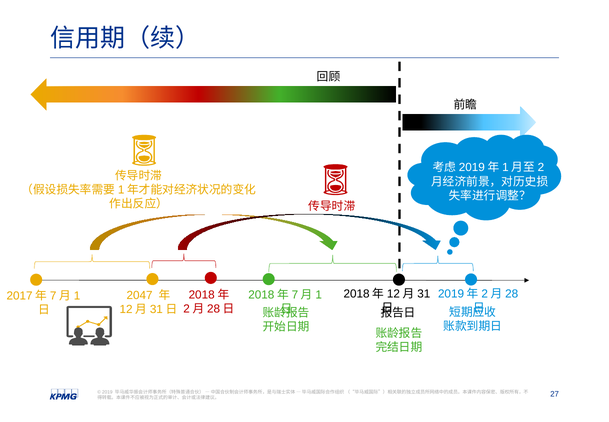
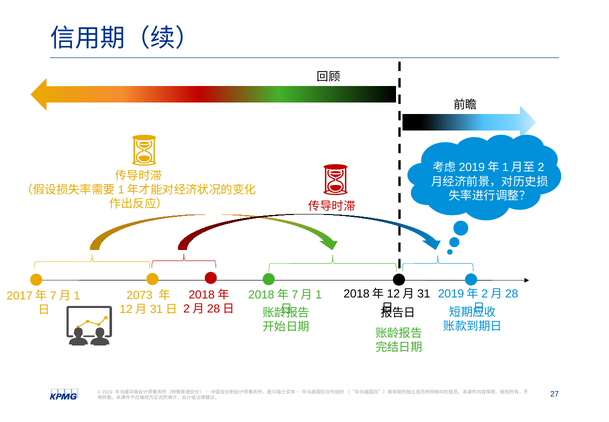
2047: 2047 -> 2073 (140, 295)
